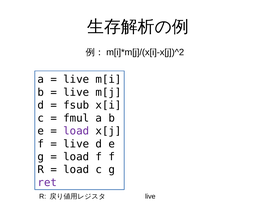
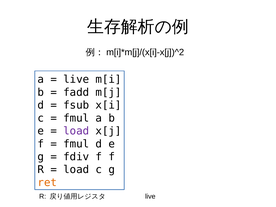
live: live -> fadd (76, 92)
live: live -> fmul (76, 144)
load: load -> fdiv (76, 157)
ret colour: purple -> orange (47, 183)
